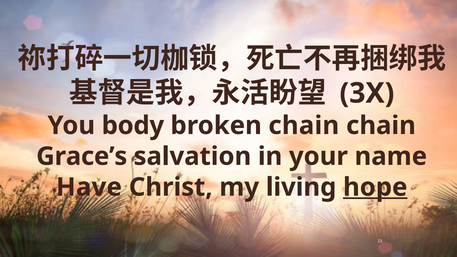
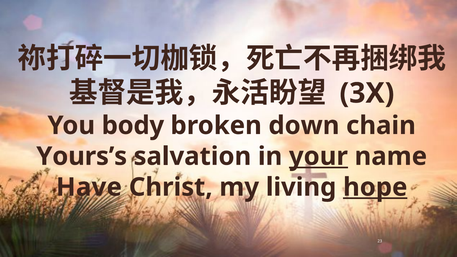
broken chain: chain -> down (304, 126)
Grace’s: Grace’s -> Yours’s (82, 156)
your underline: none -> present (318, 156)
